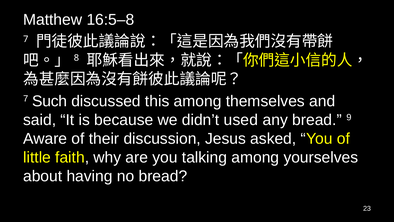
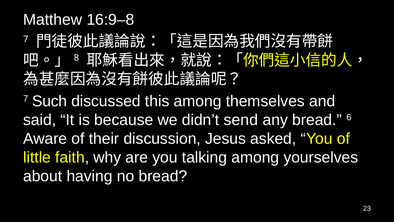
16:5–8: 16:5–8 -> 16:9–8 (110, 20)
used: used -> send (241, 120)
9: 9 -> 6 (349, 117)
